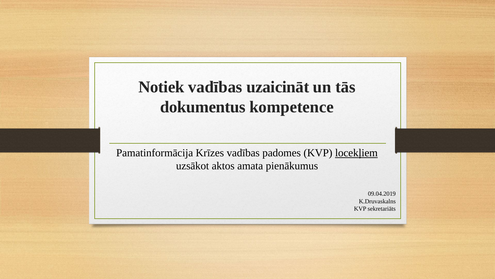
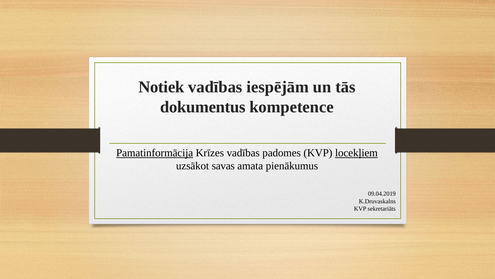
uzaicināt: uzaicināt -> iespējām (278, 87)
Pamatinformācija underline: none -> present (155, 153)
aktos: aktos -> savas (223, 166)
